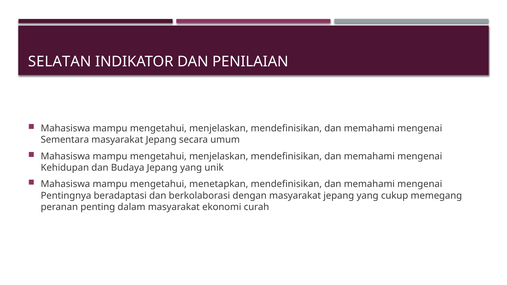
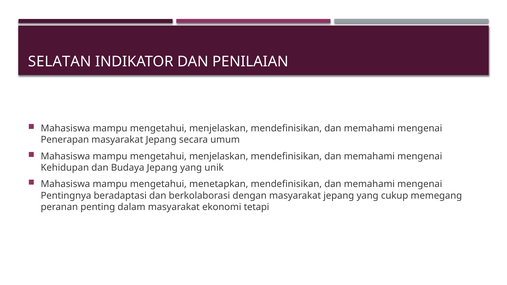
Sementara: Sementara -> Penerapan (65, 140)
curah: curah -> tetapi (257, 207)
